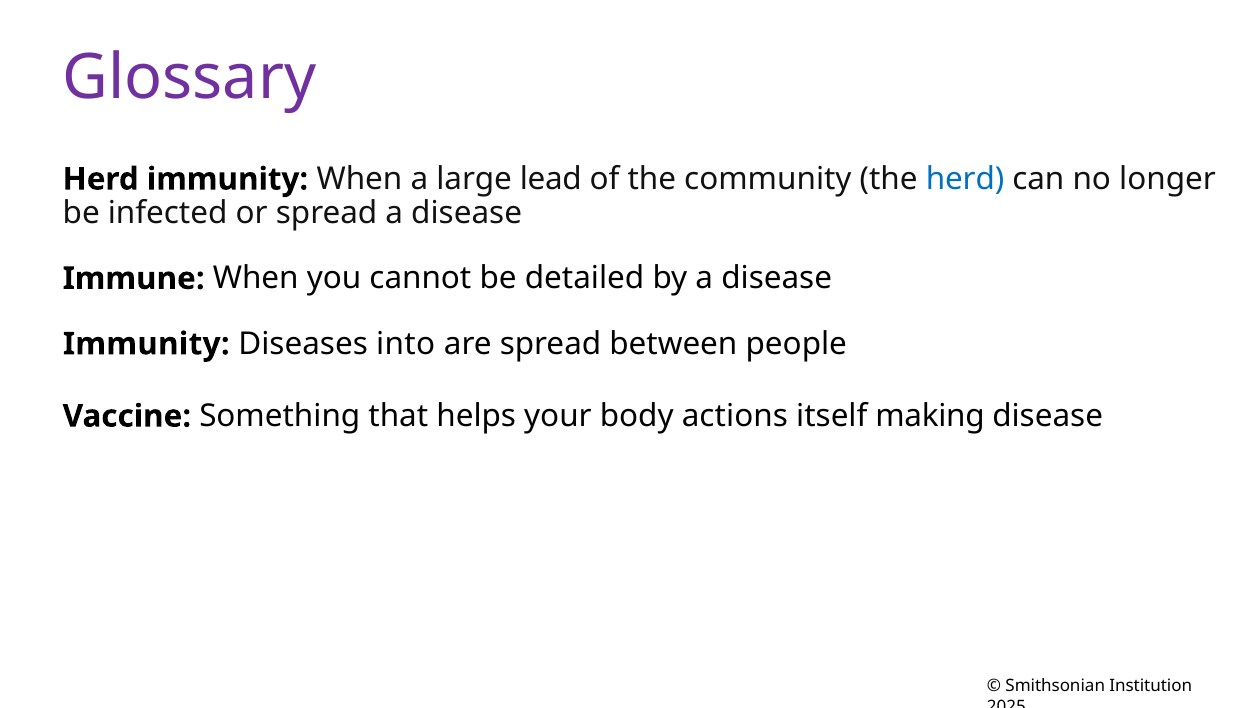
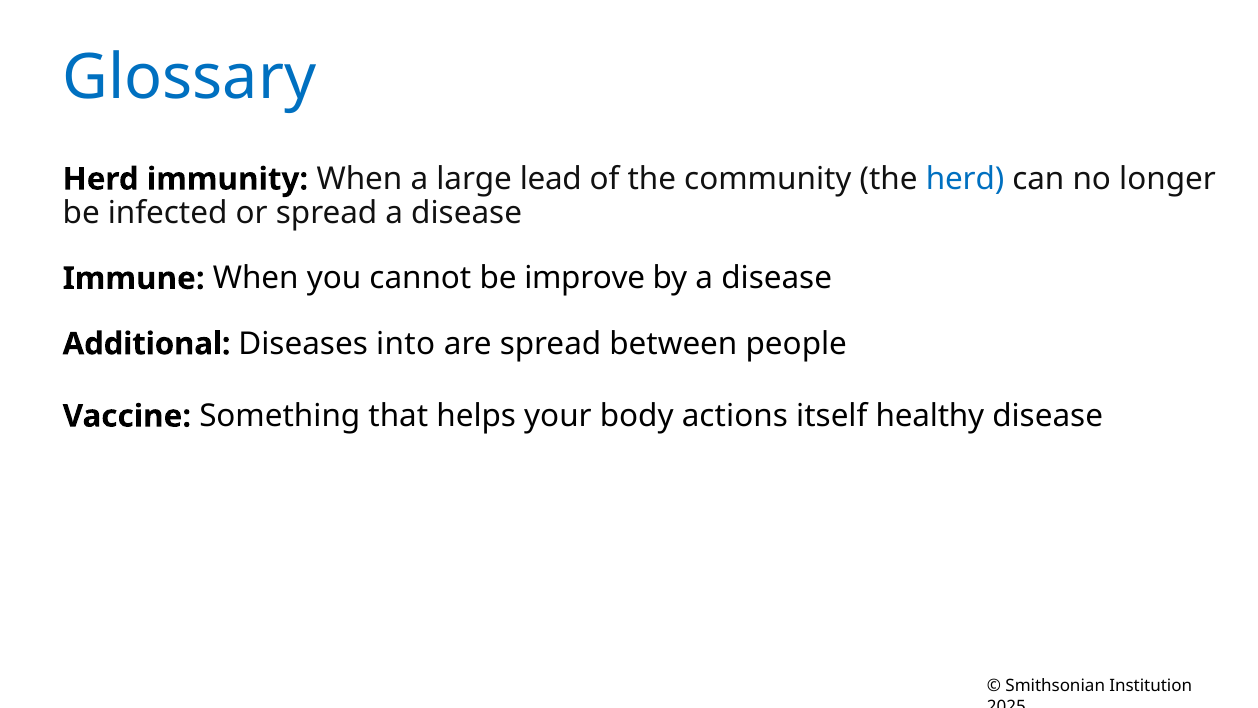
Glossary colour: purple -> blue (189, 77)
detailed: detailed -> improve (585, 278)
Immunity: Immunity -> Additional (147, 344)
making: making -> healthy (930, 416)
